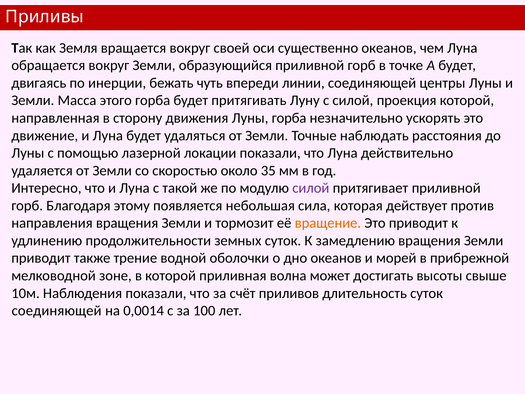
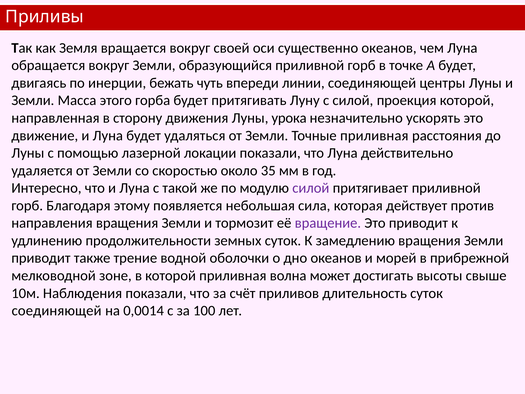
Луны горба: горба -> урока (289, 118)
Точные наблюдать: наблюдать -> приливная (374, 135)
вращение colour: orange -> purple (328, 223)
